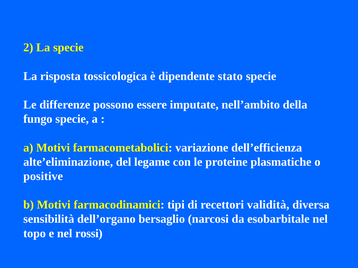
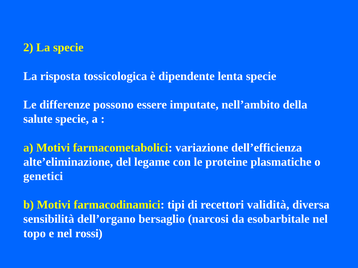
stato: stato -> lenta (230, 76)
fungo: fungo -> salute (38, 119)
positive: positive -> genetici (43, 176)
